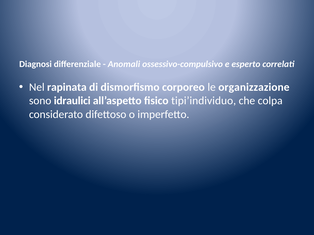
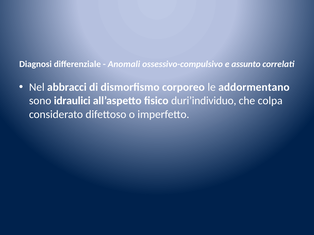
esperto: esperto -> assunto (246, 64)
rapinata: rapinata -> abbracci (67, 87)
organizzazione: organizzazione -> addormentano (254, 87)
tipi’individuo: tipi’individuo -> duri’individuo (204, 101)
